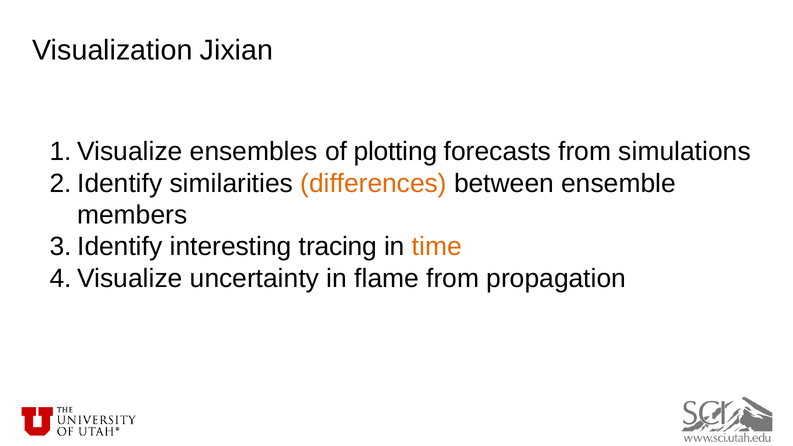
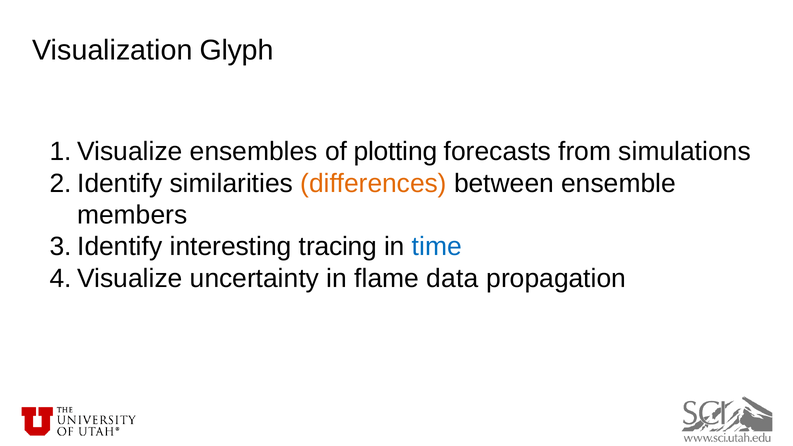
Jixian: Jixian -> Glyph (237, 51)
time colour: orange -> blue (437, 247)
flame from: from -> data (453, 279)
